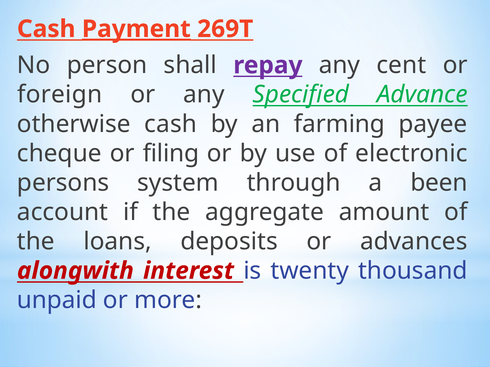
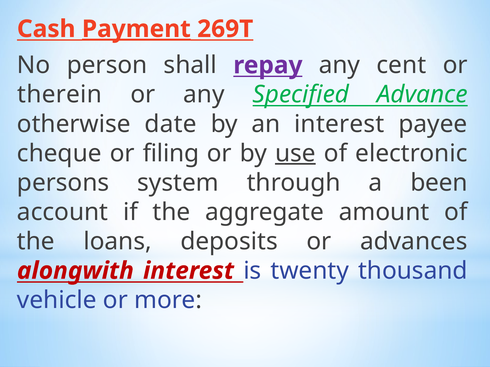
foreign: foreign -> therein (60, 95)
otherwise cash: cash -> date (171, 124)
an farming: farming -> interest (339, 124)
use underline: none -> present (295, 154)
unpaid: unpaid -> vehicle (57, 301)
